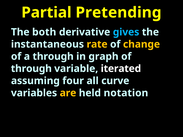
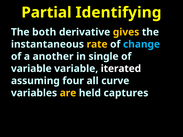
Pretending: Pretending -> Identifying (118, 13)
gives colour: light blue -> yellow (126, 32)
change colour: yellow -> light blue (142, 44)
a through: through -> another (53, 57)
graph: graph -> single (104, 57)
through: through -> variable (31, 69)
notation: notation -> captures (126, 93)
